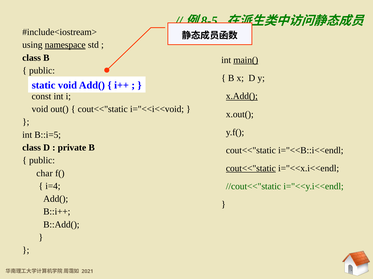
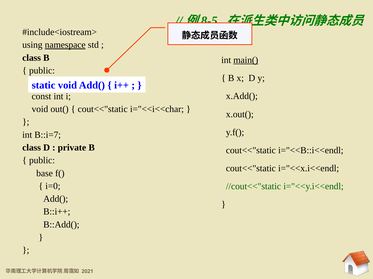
x.Add( underline: present -> none (242, 96)
i="<<i<<void: i="<<i<<void -> i="<<i<<char (157, 109)
B::i=5: B::i=5 -> B::i=7 (48, 135)
cout<<"static underline: present -> none (251, 169)
char: char -> base (45, 174)
i=4: i=4 -> i=0 (53, 187)
